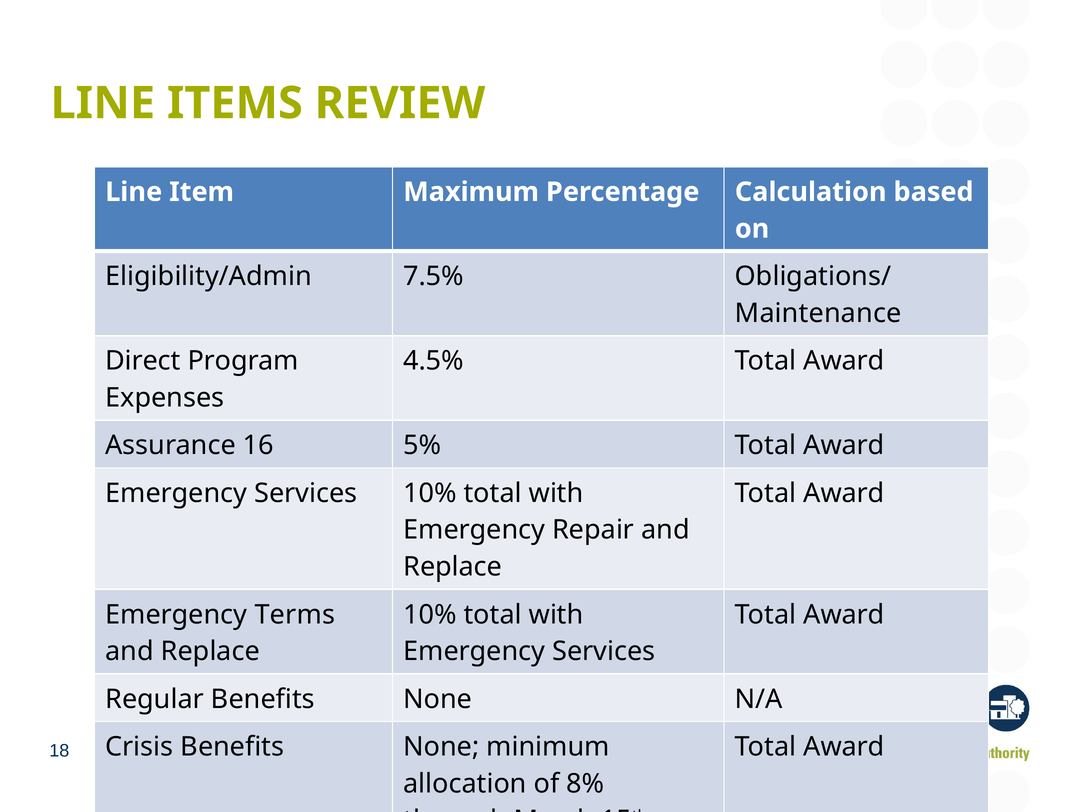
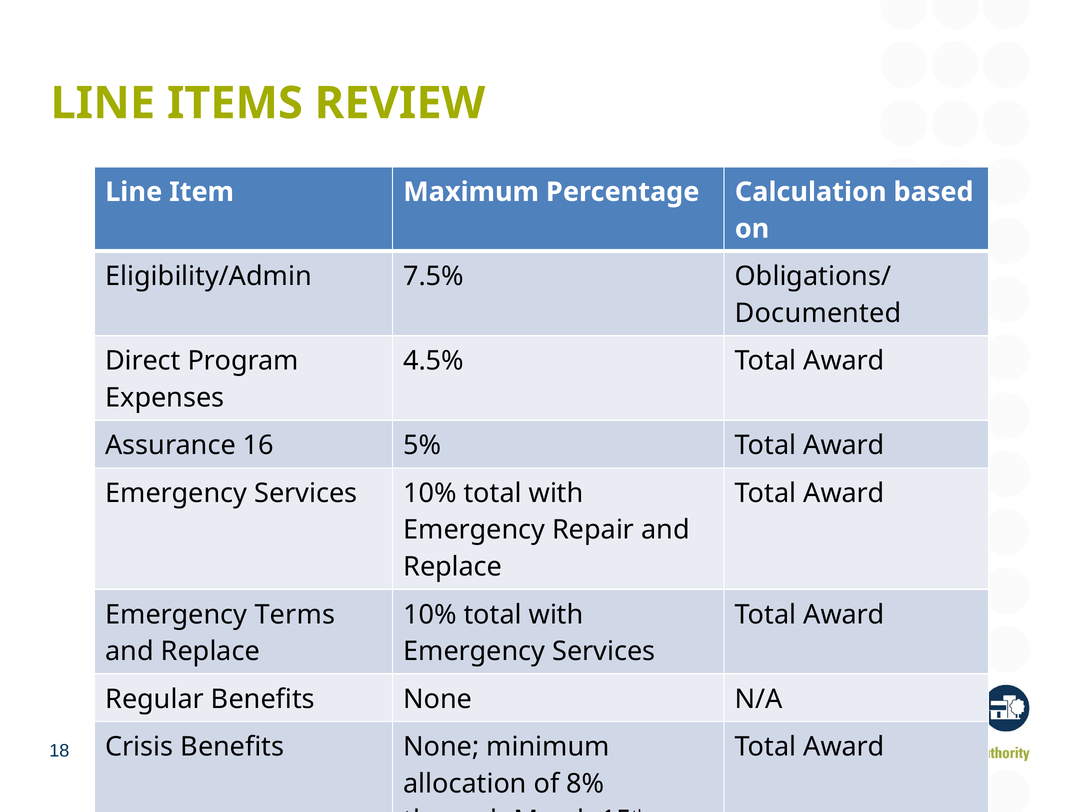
Maintenance: Maintenance -> Documented (818, 313)
